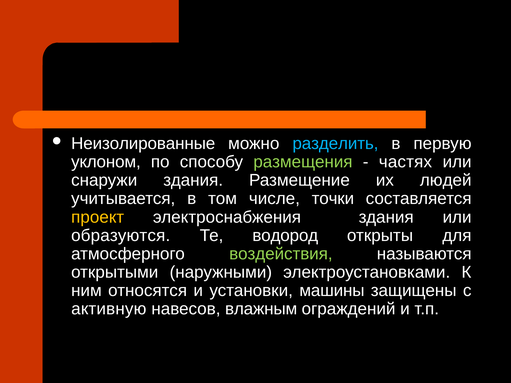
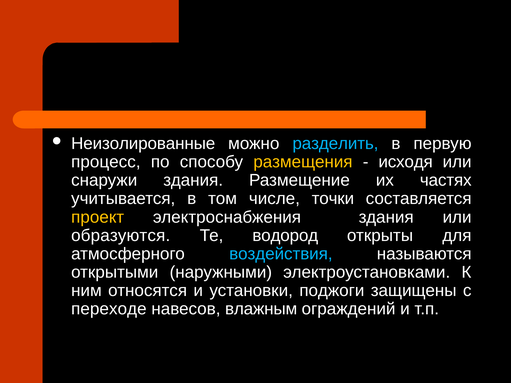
уклоном: уклоном -> процесс (106, 162)
размещения colour: light green -> yellow (303, 162)
частях: частях -> исходя (406, 162)
людей: людей -> частях (446, 180)
воздействия colour: light green -> light blue (281, 254)
машины: машины -> поджоги (332, 291)
активную: активную -> переходе (109, 309)
